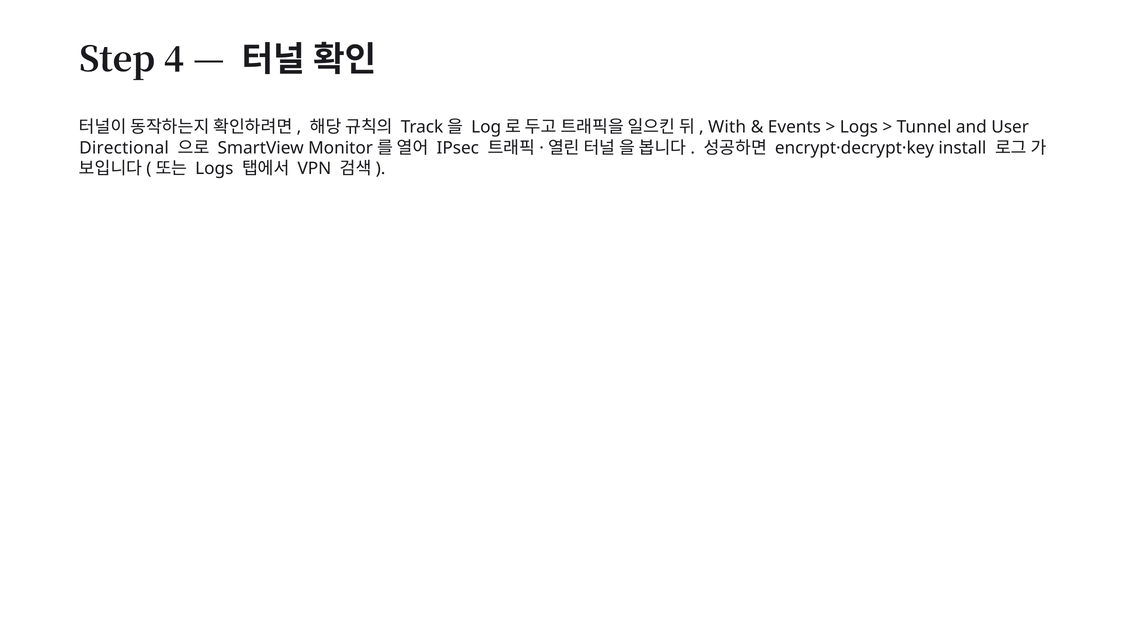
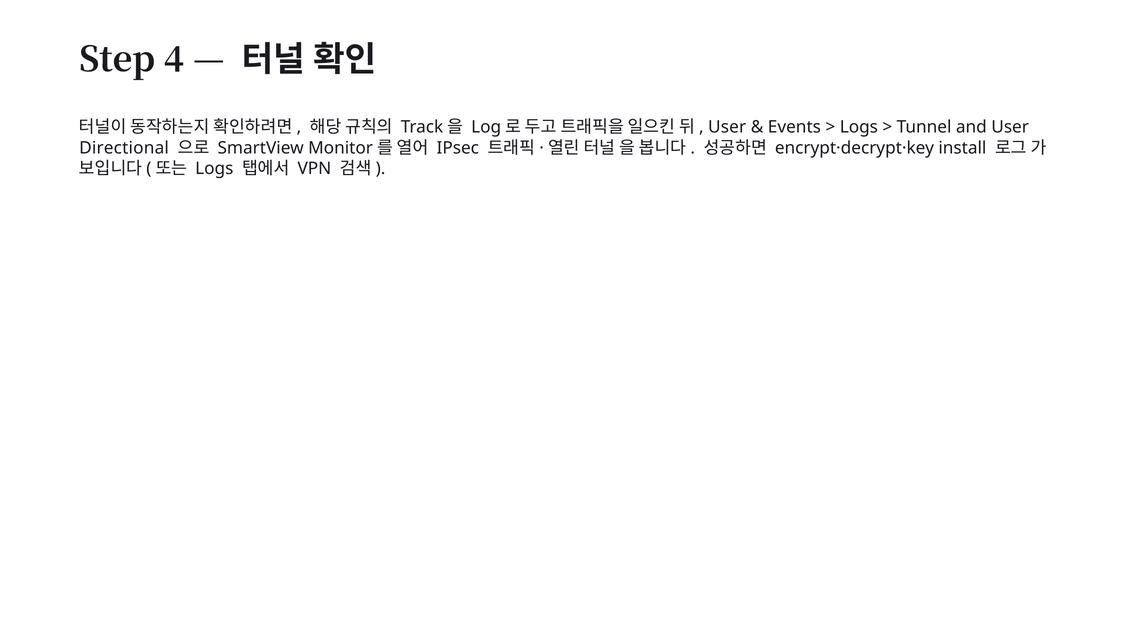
With: With -> User (727, 127)
